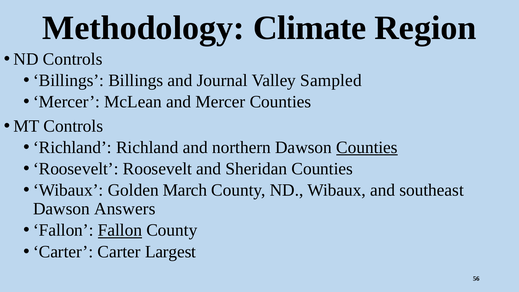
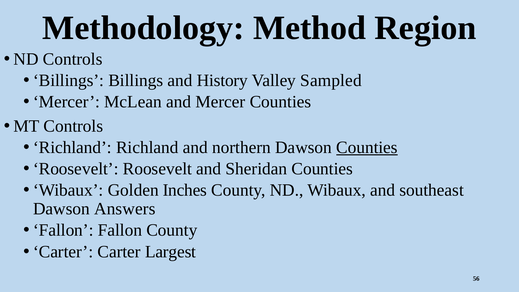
Climate: Climate -> Method (310, 28)
Journal: Journal -> History (222, 80)
March: March -> Inches (185, 190)
Fallon underline: present -> none (120, 230)
